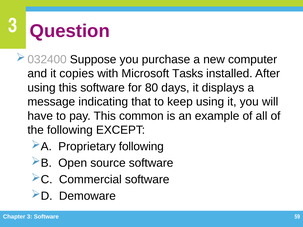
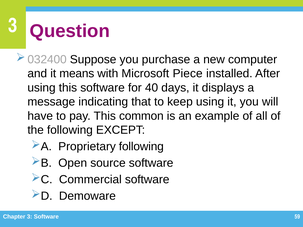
copies: copies -> means (77, 74)
Tasks: Tasks -> Piece (188, 74)
80: 80 -> 40 (152, 88)
